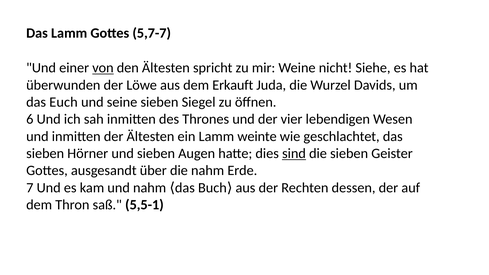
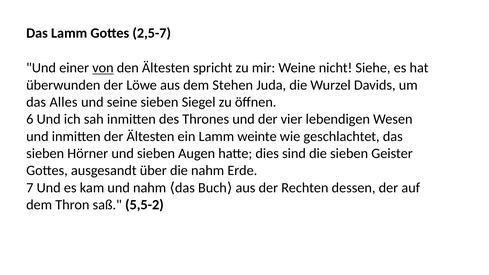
5,7-7: 5,7-7 -> 2,5-7 (152, 33)
Erkauft: Erkauft -> Stehen (233, 85)
Euch: Euch -> Alles (64, 102)
sind underline: present -> none (294, 153)
5,5-1: 5,5-1 -> 5,5-2 (144, 205)
